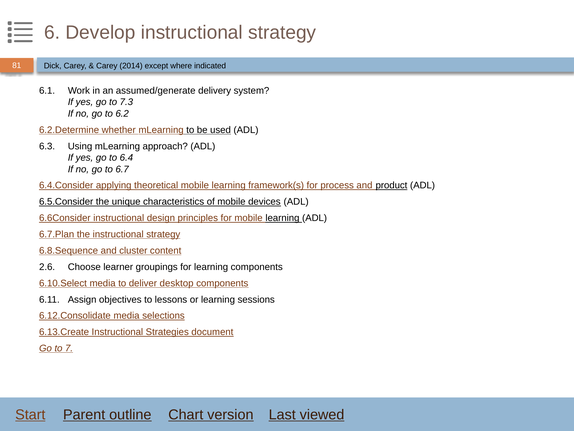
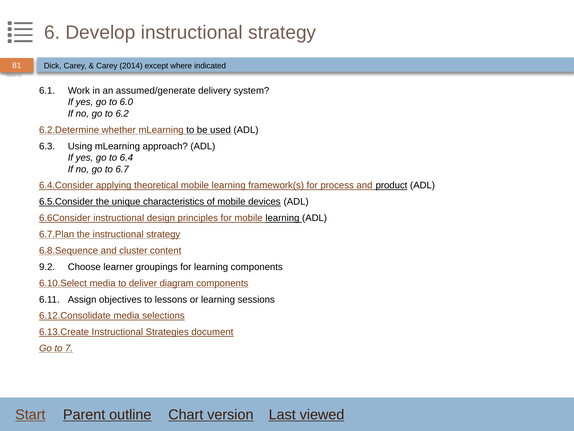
7.3: 7.3 -> 6.0 (126, 102)
2.6: 2.6 -> 9.2 (47, 267)
desktop: desktop -> diagram (177, 283)
